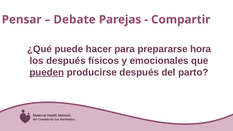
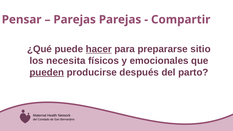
Debate: Debate -> Parejas (75, 20)
hacer underline: none -> present (99, 49)
hora: hora -> sitio (201, 49)
los después: después -> necesita (66, 61)
